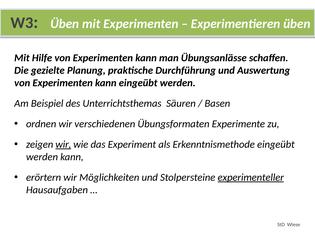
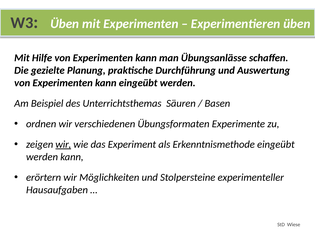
experimenteller underline: present -> none (251, 178)
